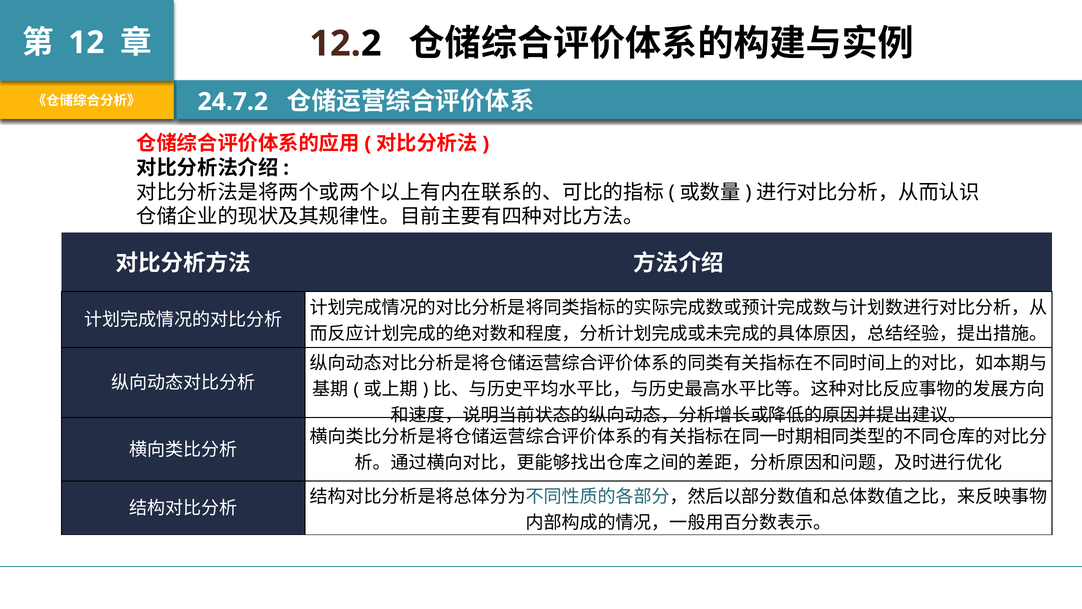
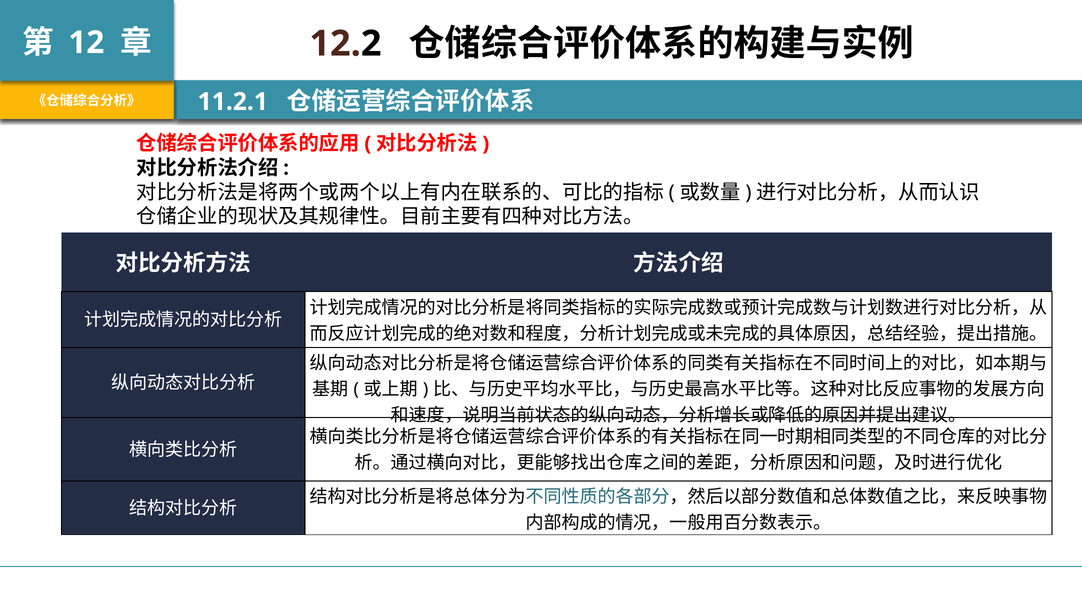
24.7.2: 24.7.2 -> 11.2.1 (233, 102)
